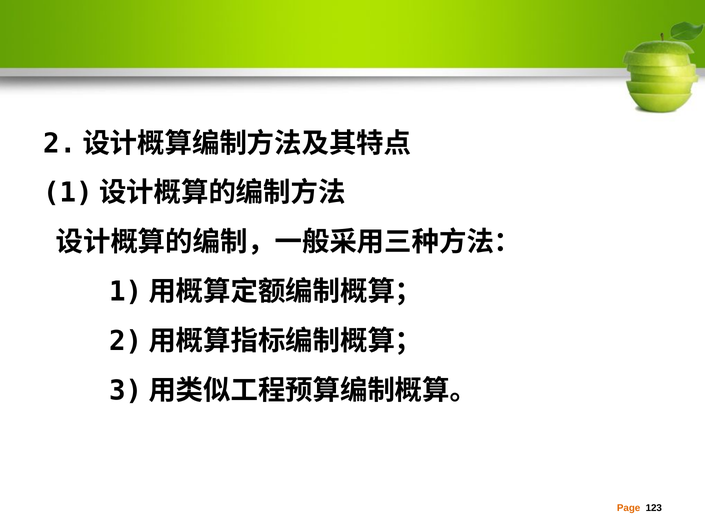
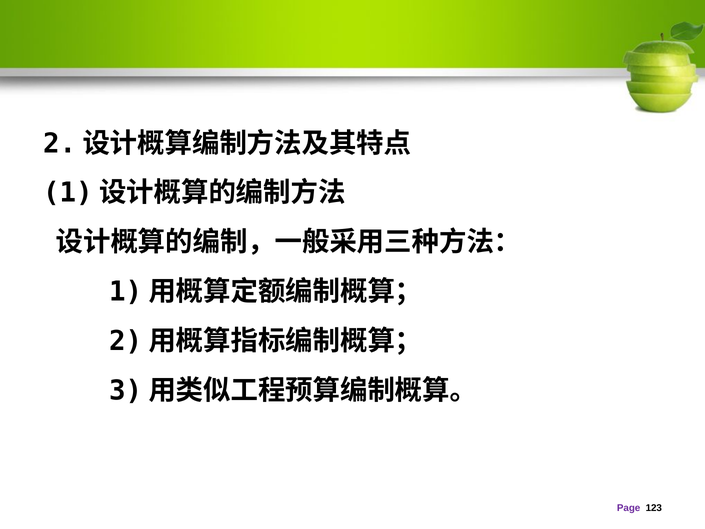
Page colour: orange -> purple (629, 508)
